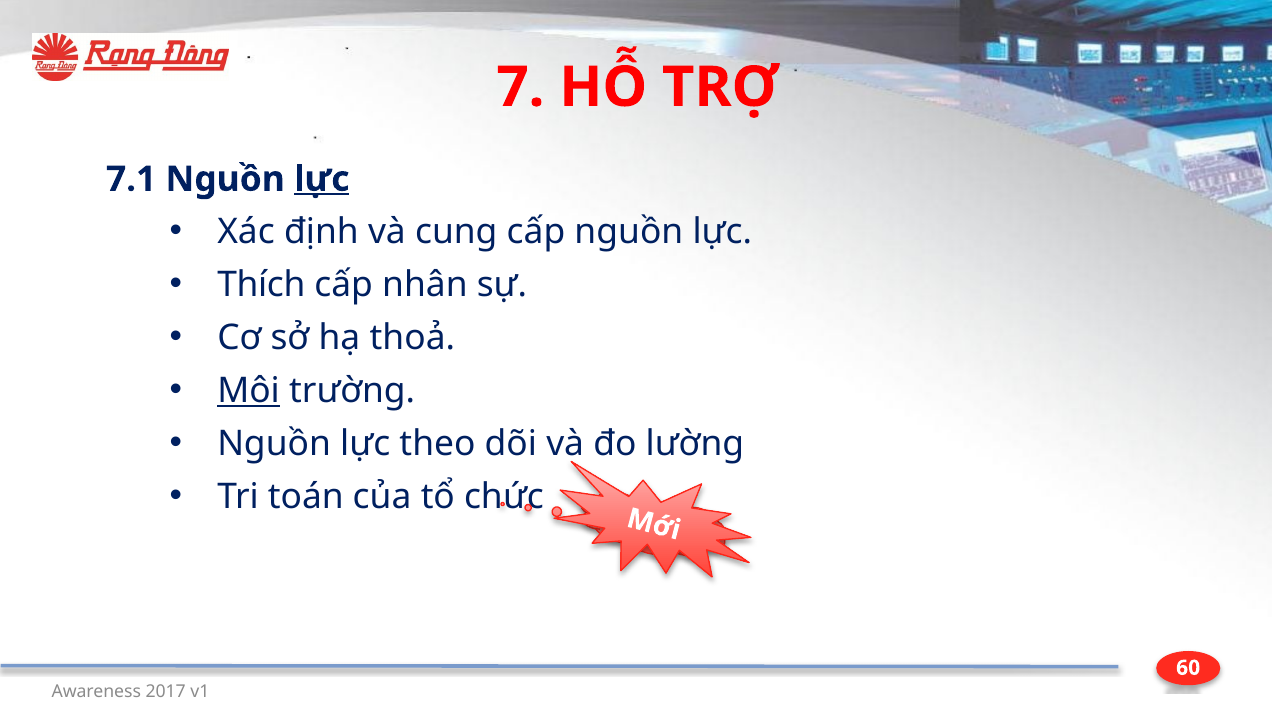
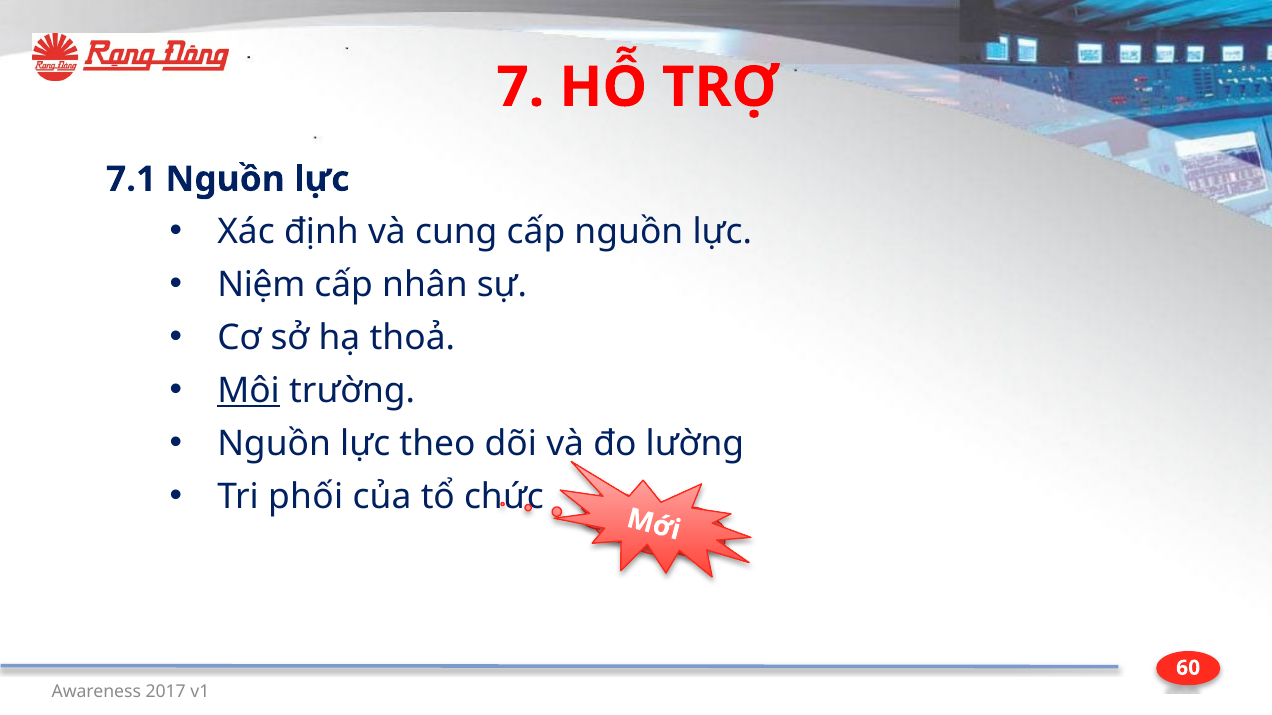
lực underline: present -> none (322, 179)
Thích: Thích -> Niệm (261, 285)
toán: toán -> phối (306, 497)
